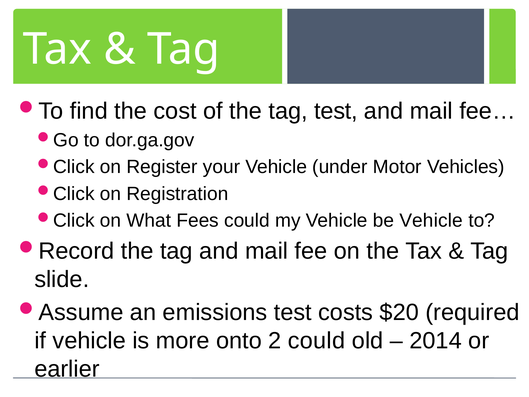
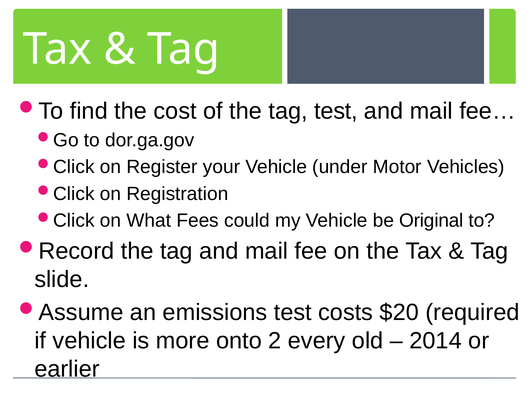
be Vehicle: Vehicle -> Original (431, 220)
2 could: could -> every (317, 341)
